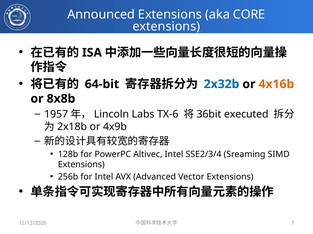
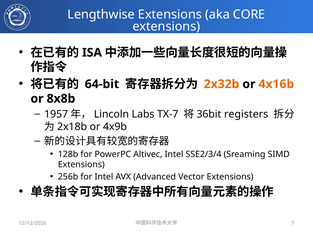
Announced: Announced -> Lengthwise (101, 15)
2x32b colour: blue -> orange (222, 84)
TX-6: TX-6 -> TX-7 (168, 114)
executed: executed -> registers (246, 114)
